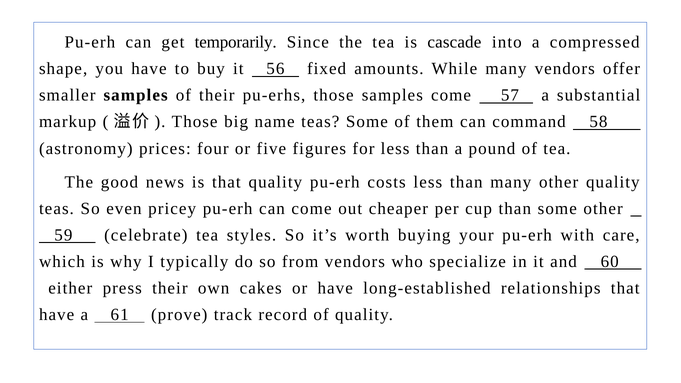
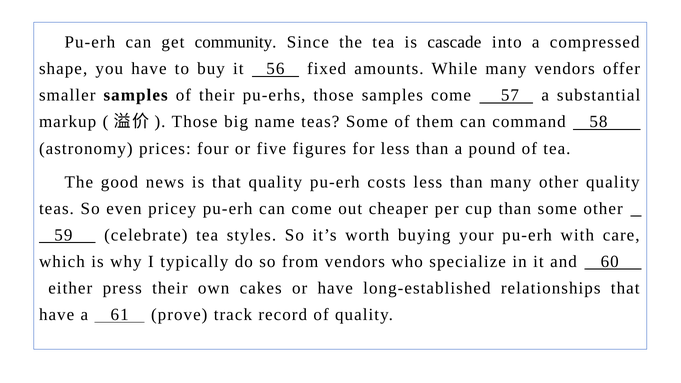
temporarily: temporarily -> community (236, 42)
